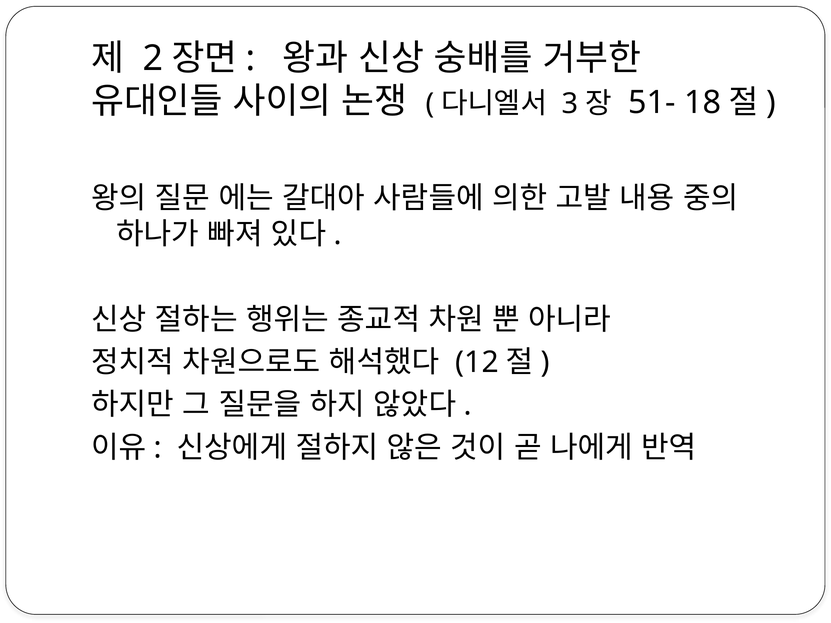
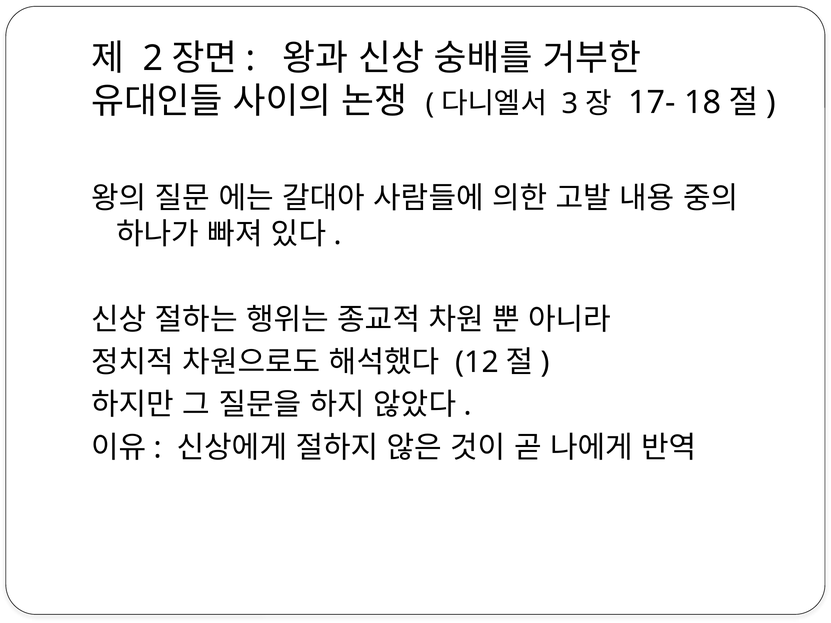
51-: 51- -> 17- (652, 103)
